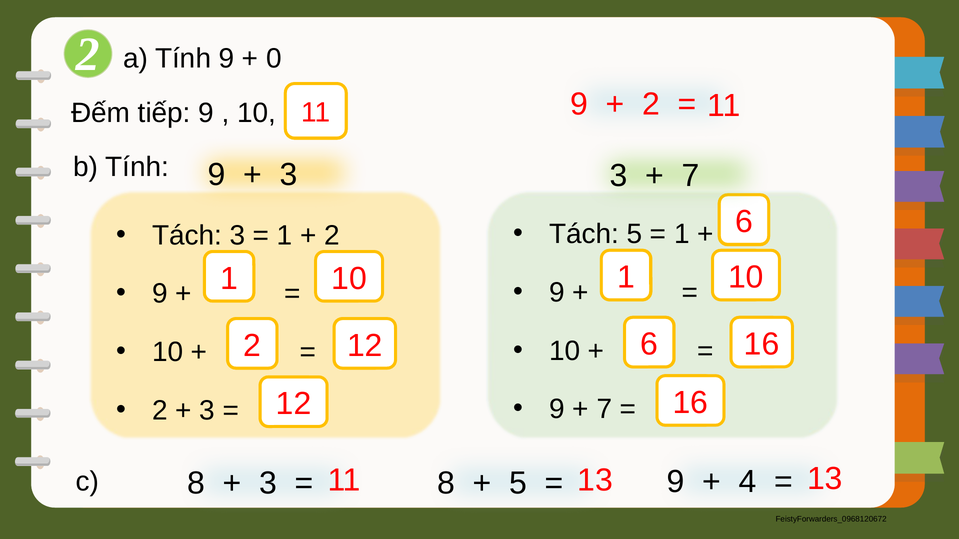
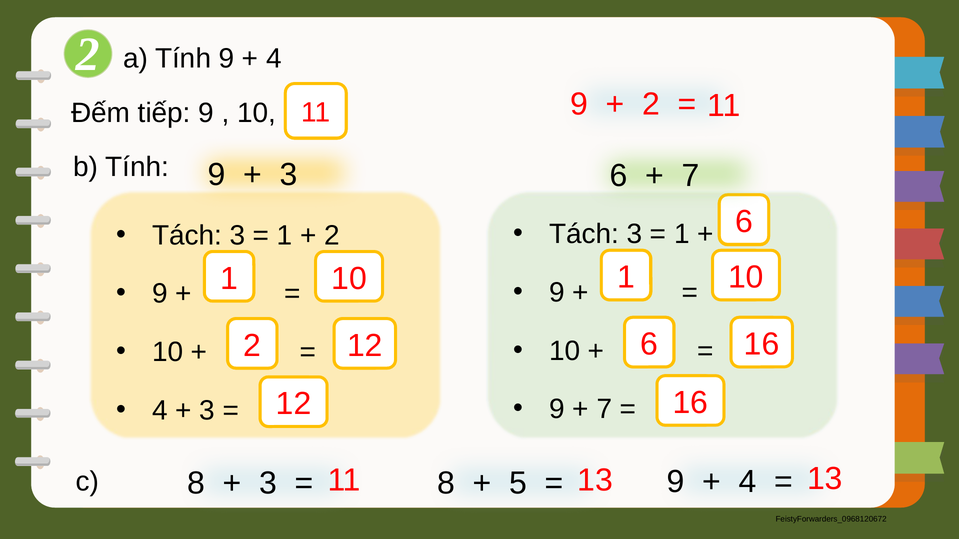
0: 0 -> 4 (274, 59)
3 3: 3 -> 6 (619, 176)
5: 5 -> 3 (635, 234)
2: 2 -> 4 (160, 411)
